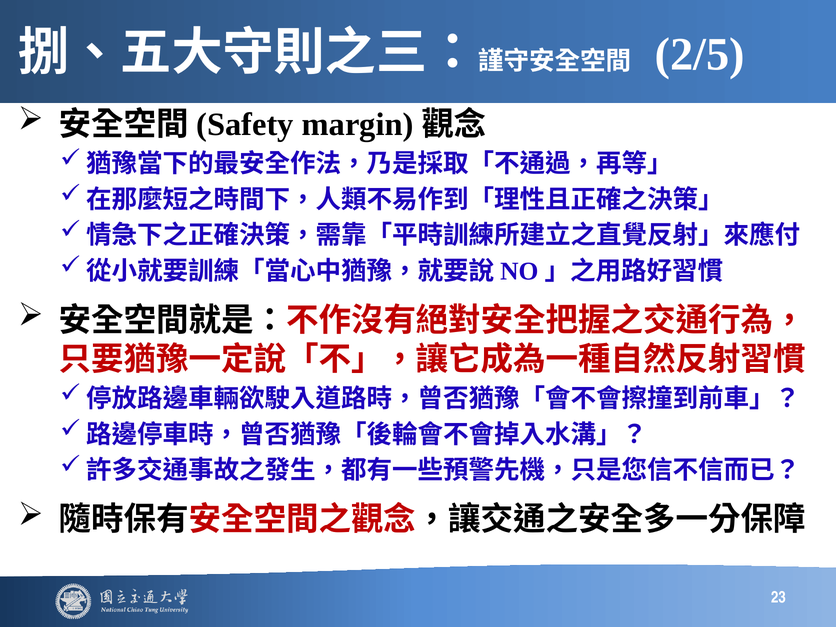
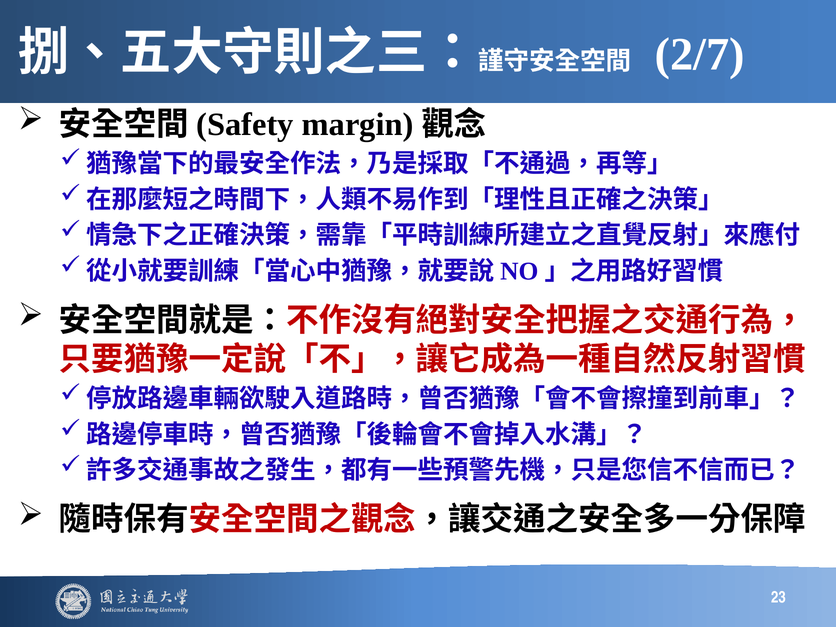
2/5: 2/5 -> 2/7 (700, 54)
